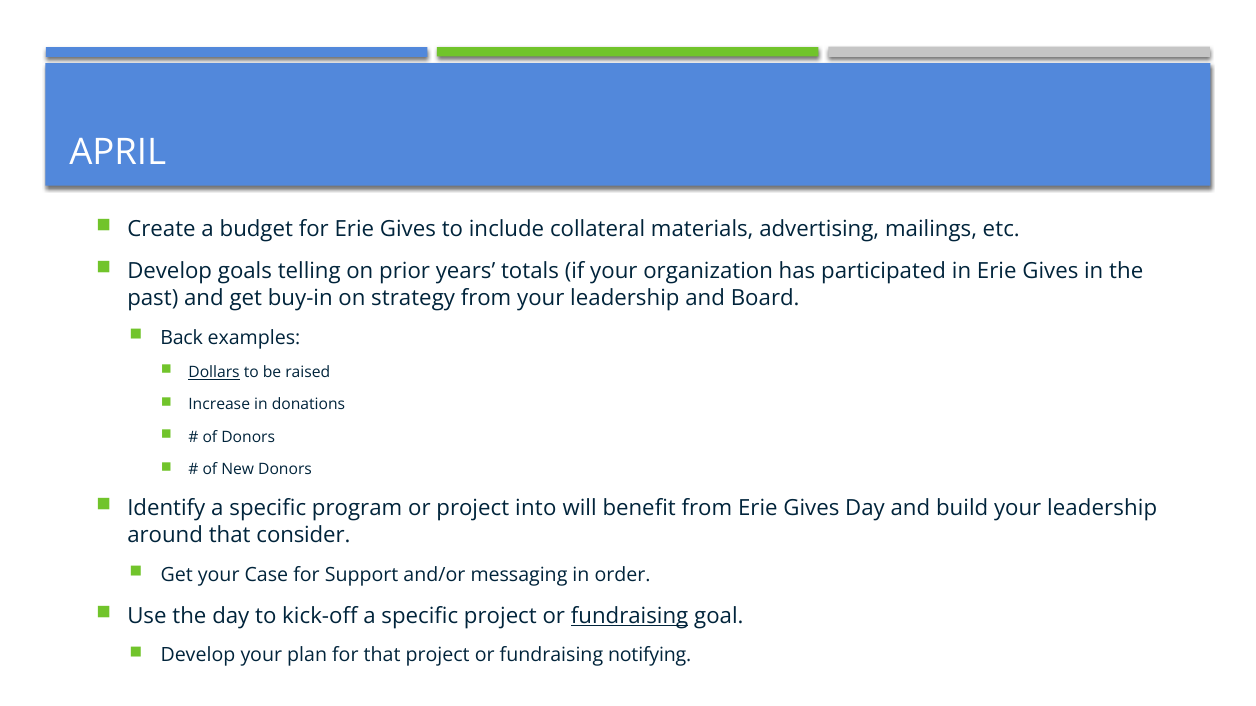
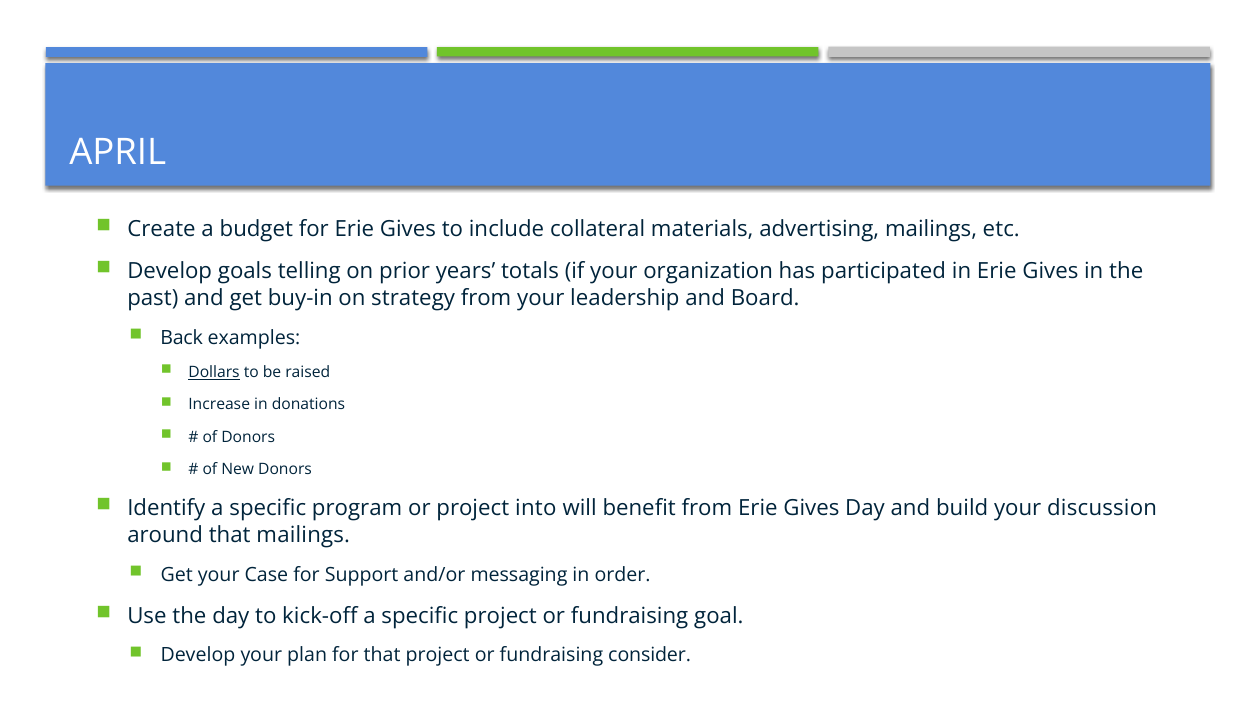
build your leadership: leadership -> discussion (1102, 509)
that consider: consider -> mailings (303, 536)
fundraising underline: present -> none (630, 616)
notifying: notifying -> consider (650, 656)
